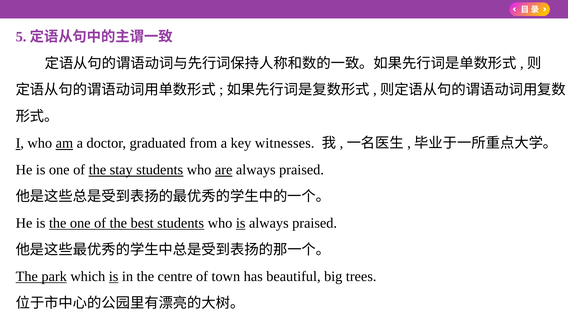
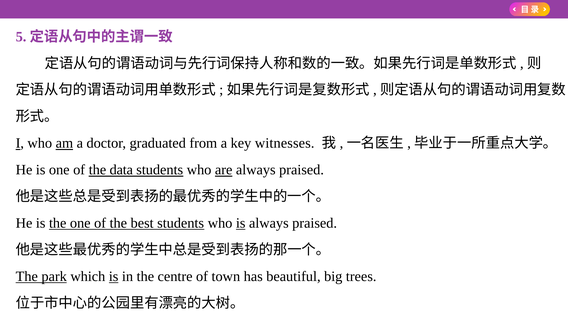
stay: stay -> data (121, 169)
